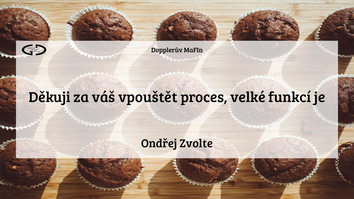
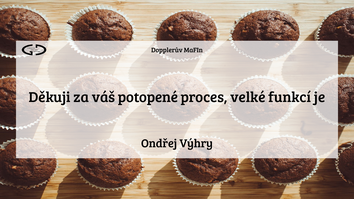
vpouštět: vpouštět -> potopené (148, 97)
Zvolte: Zvolte -> Výhry (196, 144)
